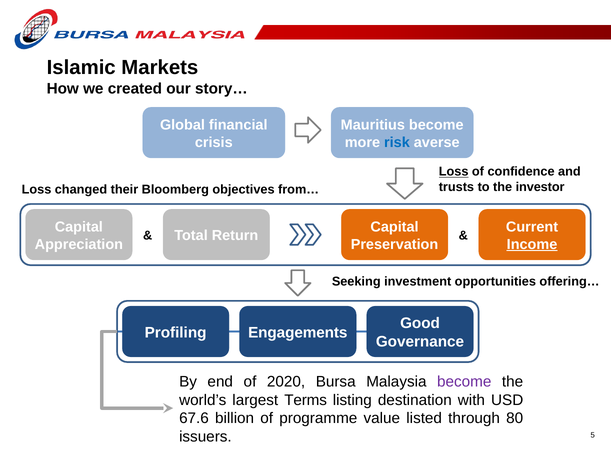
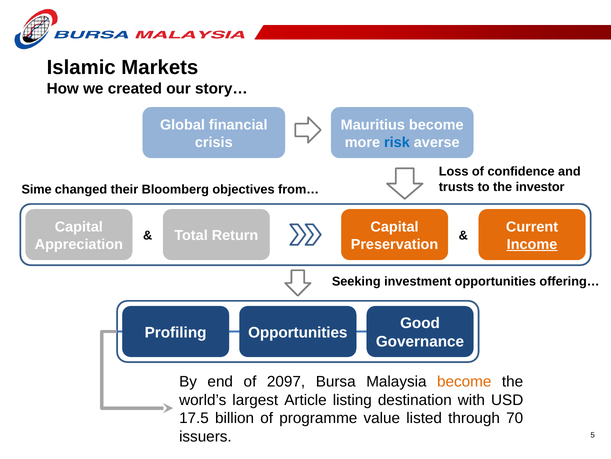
Loss underline: present -> none (454, 171)
Loss: Loss -> Sime (37, 189)
Engagements: Engagements -> Opportunities (298, 332)
2020: 2020 -> 2097 (286, 381)
become colour: purple -> orange (464, 381)
Terms: Terms -> Article (306, 399)
67.6: 67.6 -> 17.5 (194, 418)
80: 80 -> 70 (515, 418)
